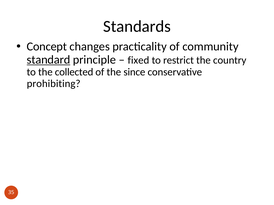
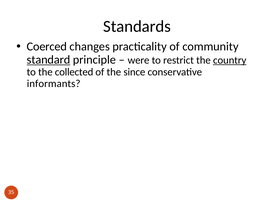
Concept: Concept -> Coerced (47, 47)
fixed: fixed -> were (139, 60)
country underline: none -> present (230, 60)
prohibiting: prohibiting -> informants (54, 84)
